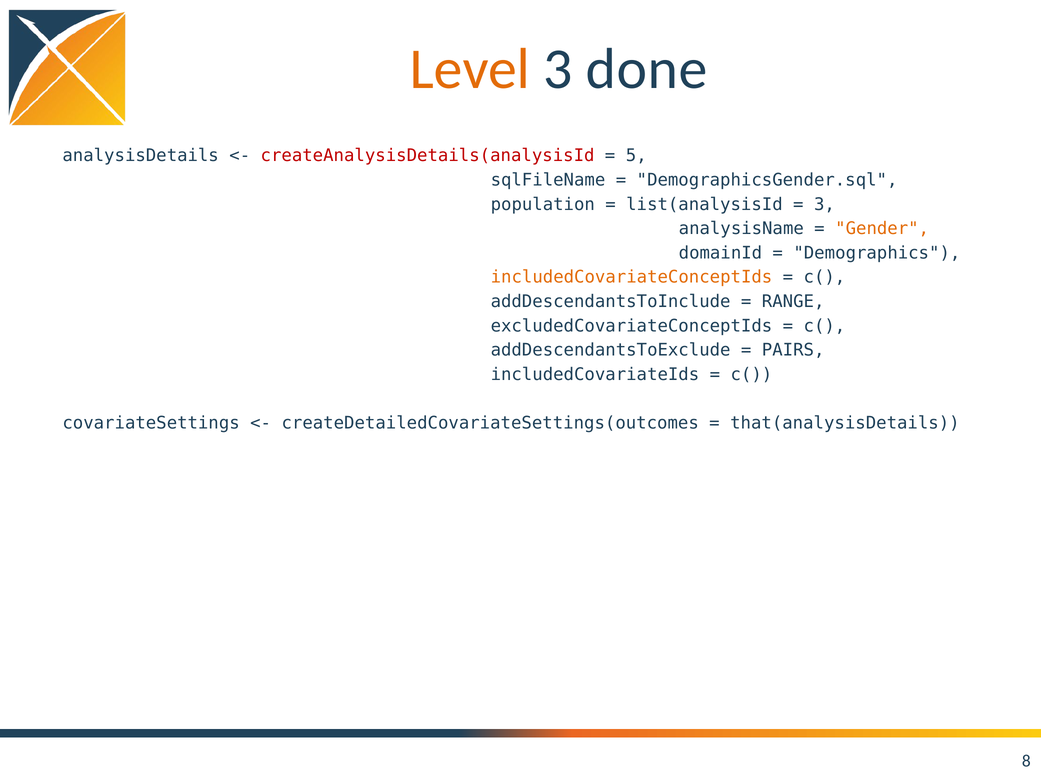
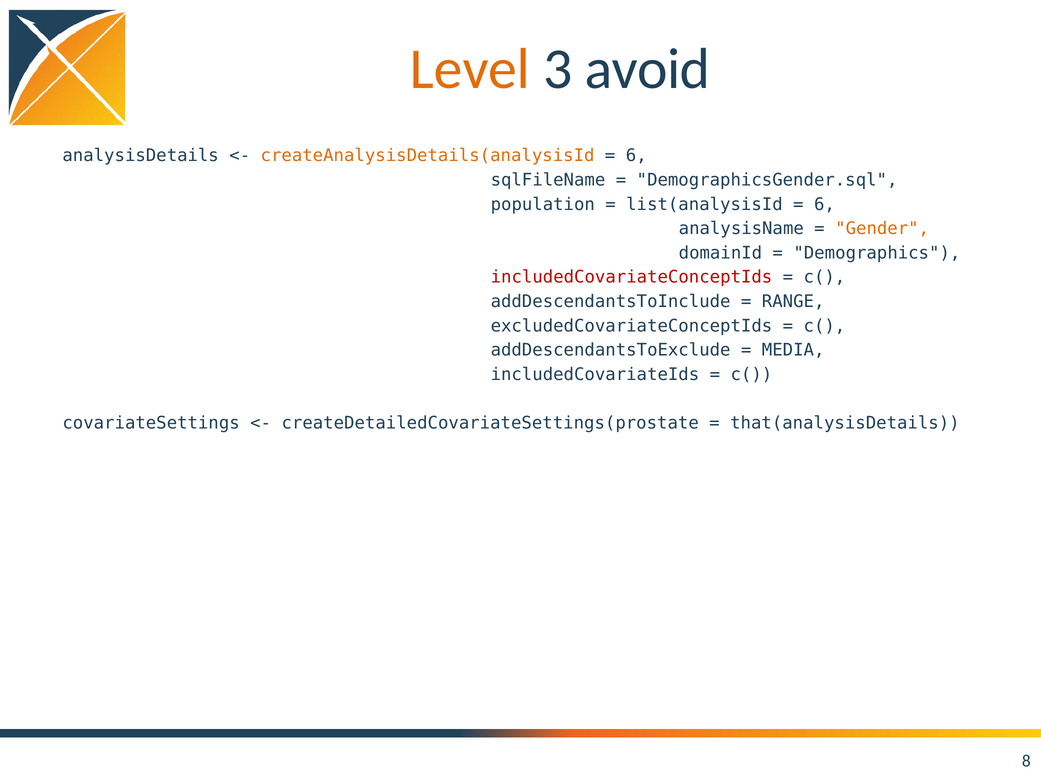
done: done -> avoid (647, 69)
createAnalysisDetails(analysisId colour: red -> orange (428, 156)
5: 5 -> 6 (636, 156)
3: 3 -> 6 (824, 204)
includedCovariateConceptIds colour: orange -> red (631, 277)
PAIRS: PAIRS -> MEDIA (793, 350)
createDetailedCovariateSettings(outcomes: createDetailedCovariateSettings(outcomes -> createDetailedCovariateSettings(prostate (490, 423)
